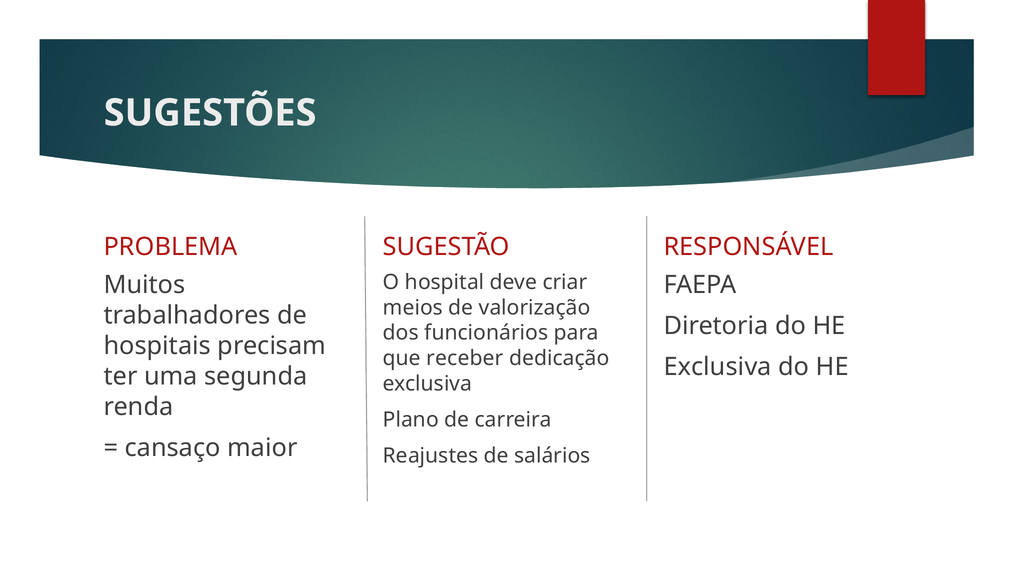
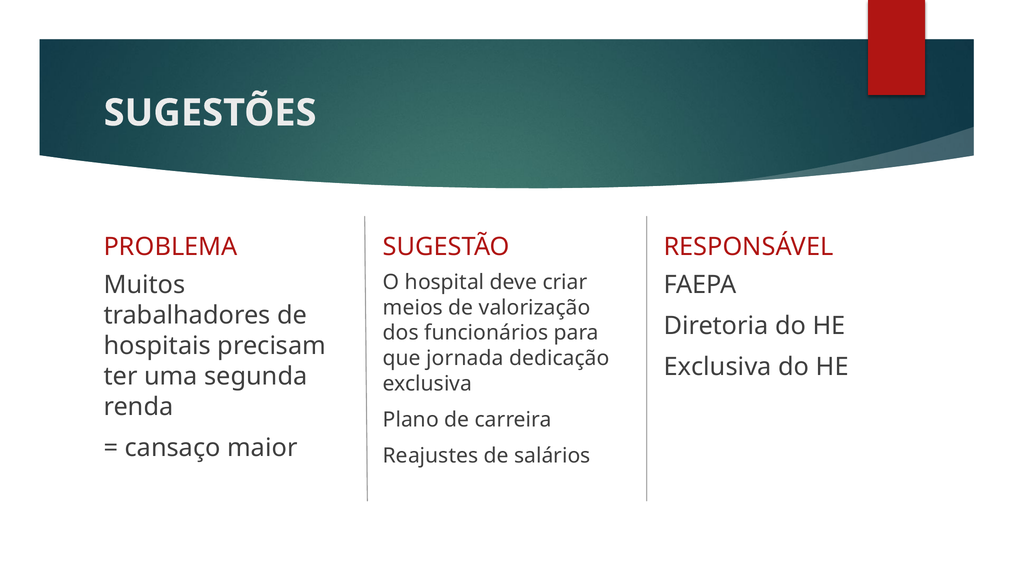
receber: receber -> jornada (465, 359)
